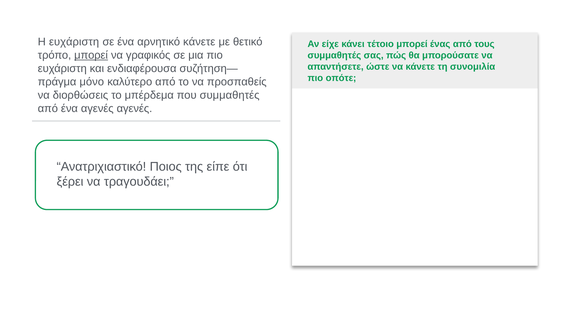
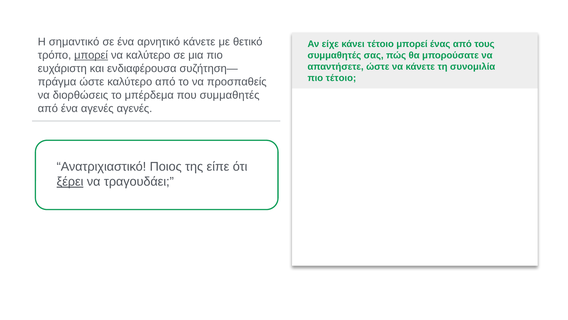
Η ευχάριστη: ευχάριστη -> σημαντικό (74, 42)
να γραφικός: γραφικός -> καλύτερο (148, 55)
πιο οπότε: οπότε -> τέτοιο (341, 78)
πράγμα μόνο: μόνο -> ώστε (92, 82)
ξέρει underline: none -> present (70, 181)
